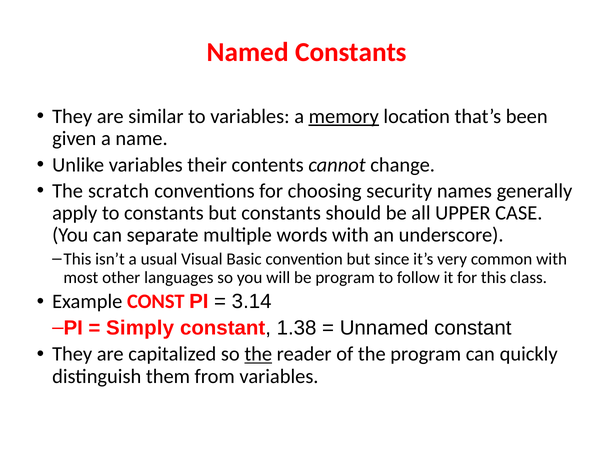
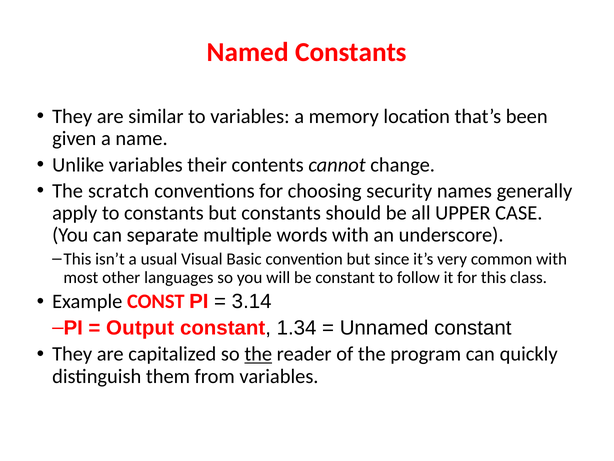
memory underline: present -> none (344, 116)
be program: program -> constant (345, 277)
Simply: Simply -> Output (140, 328)
1.38: 1.38 -> 1.34 (297, 328)
